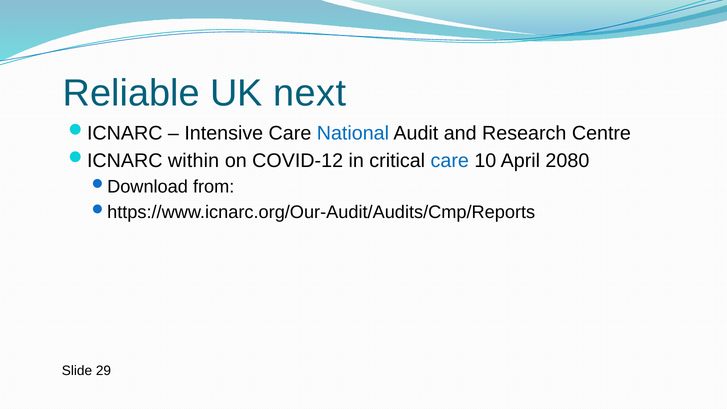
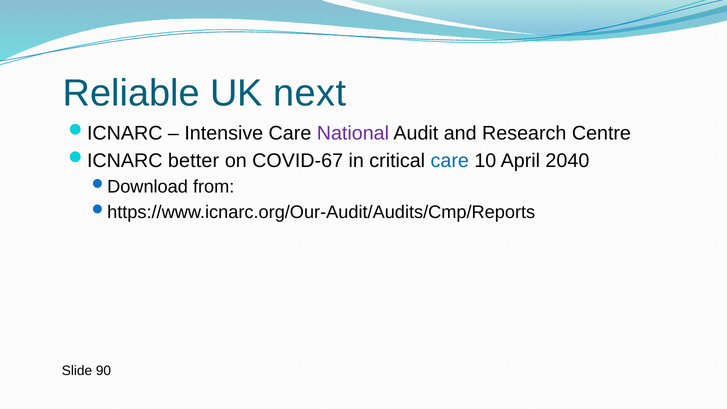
National colour: blue -> purple (353, 133)
within: within -> better (194, 161)
COVID-12: COVID-12 -> COVID-67 (298, 161)
2080: 2080 -> 2040 (567, 161)
29: 29 -> 90 (104, 371)
